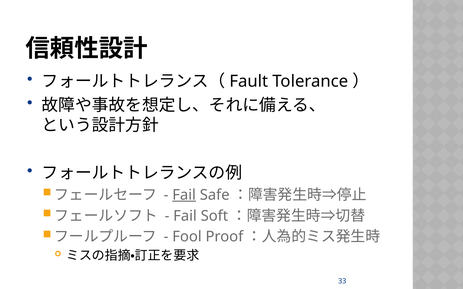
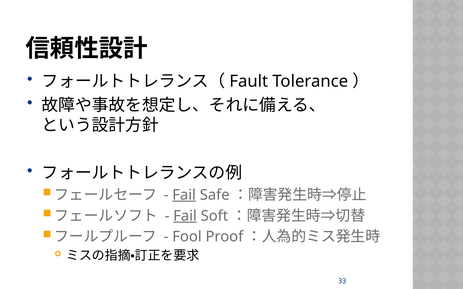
Fail underline: none -> present (185, 216)
